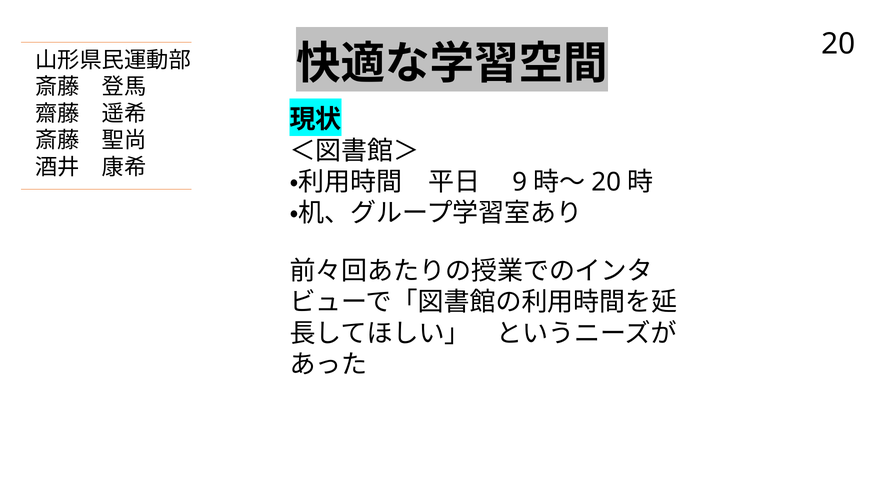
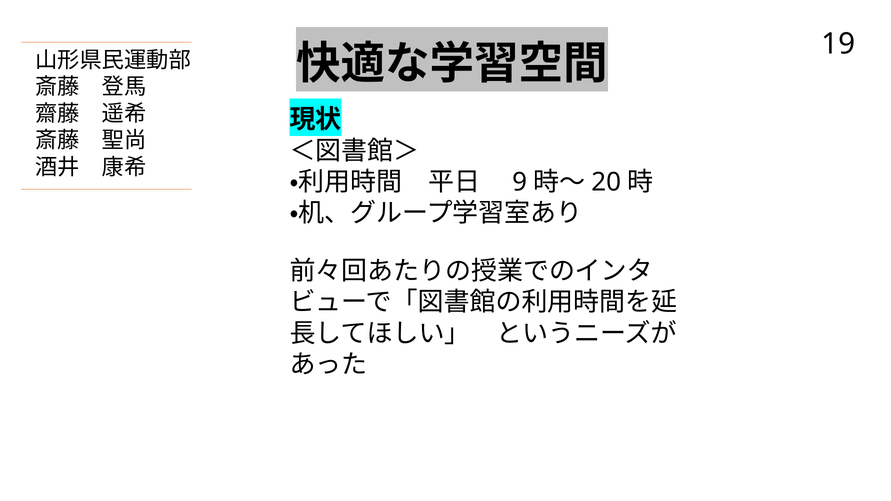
20: 20 -> 19 (838, 44)
